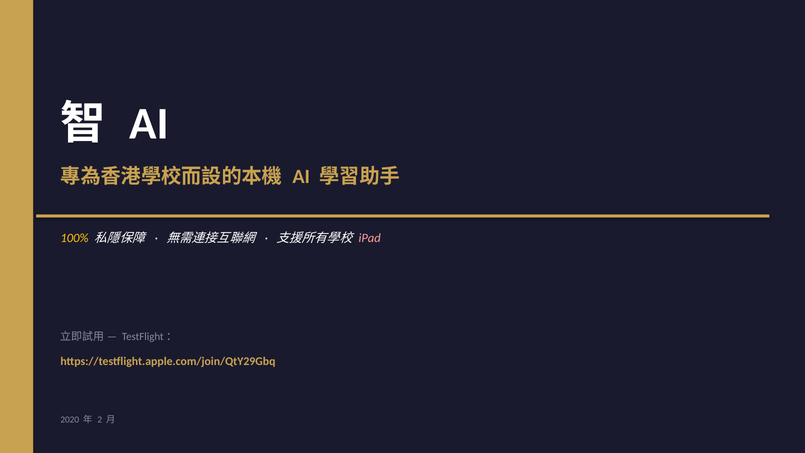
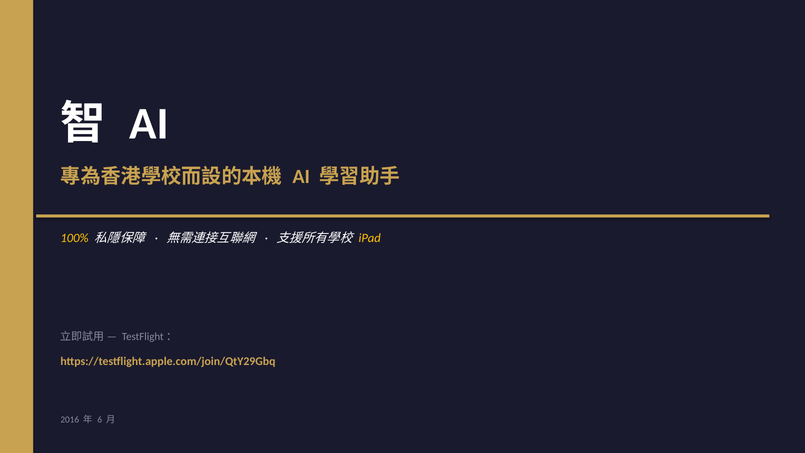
iPad colour: pink -> yellow (370, 238)
2020: 2020 -> 2016 (70, 420)
2: 2 -> 6 (100, 420)
